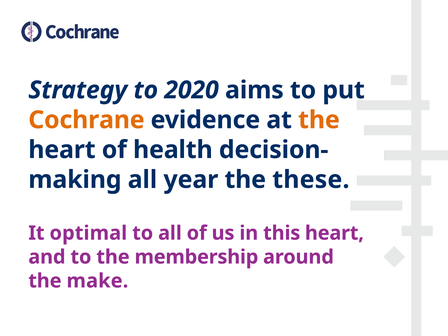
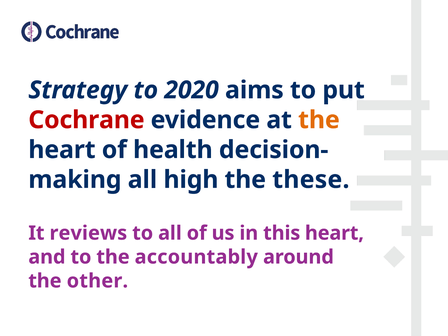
Cochrane colour: orange -> red (86, 120)
year: year -> high (191, 180)
optimal: optimal -> reviews (88, 233)
membership: membership -> accountably (196, 257)
make: make -> other (97, 281)
